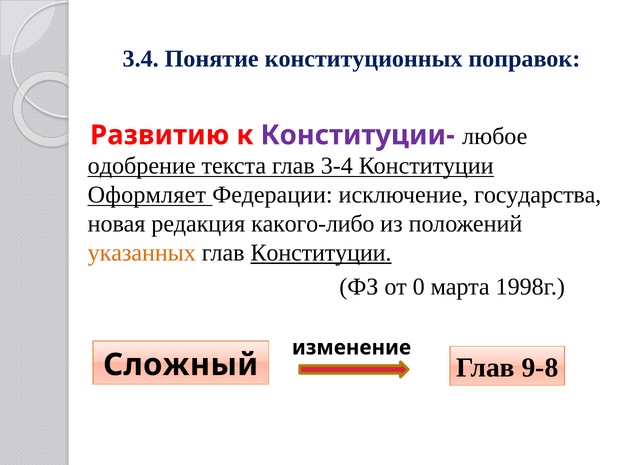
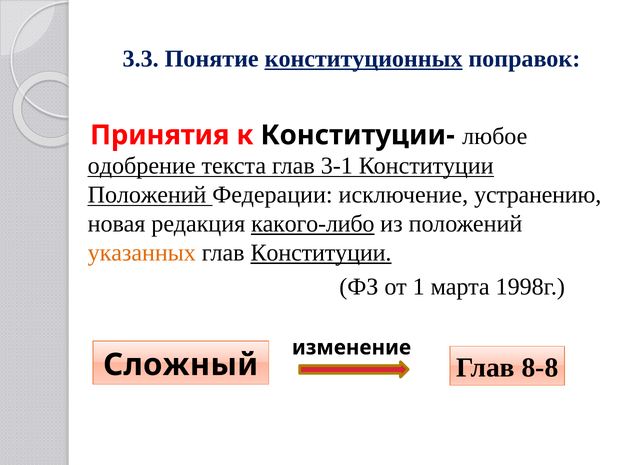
3.4: 3.4 -> 3.3 (141, 59)
конституционных underline: none -> present (364, 59)
Развитию: Развитию -> Принятия (160, 135)
Конституции- colour: purple -> black (358, 135)
3-4: 3-4 -> 3-1 (337, 166)
Оформляет: Оформляет -> Положений (147, 195)
государства: государства -> устранению (538, 195)
какого-либо underline: none -> present (313, 224)
0: 0 -> 1 (419, 287)
9-8: 9-8 -> 8-8 (540, 368)
